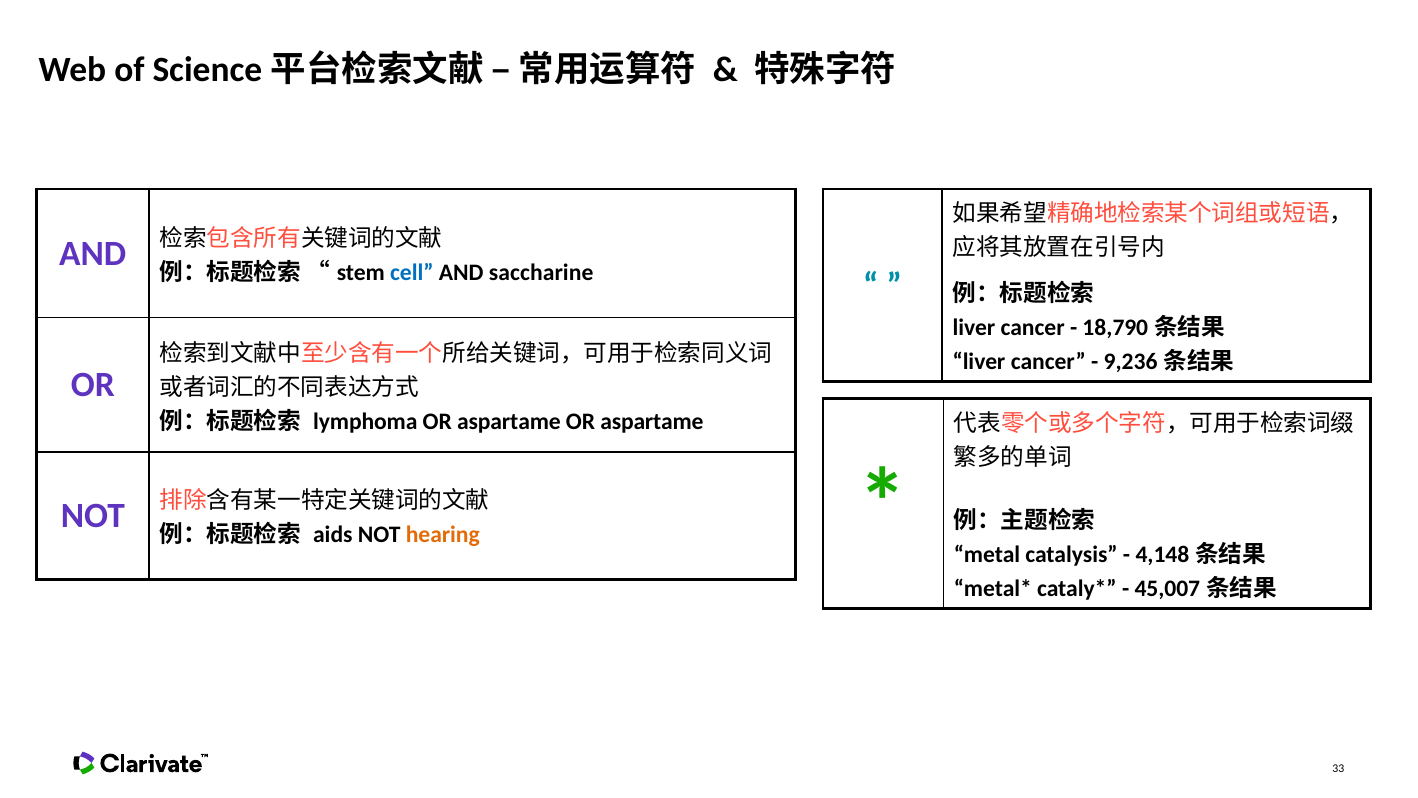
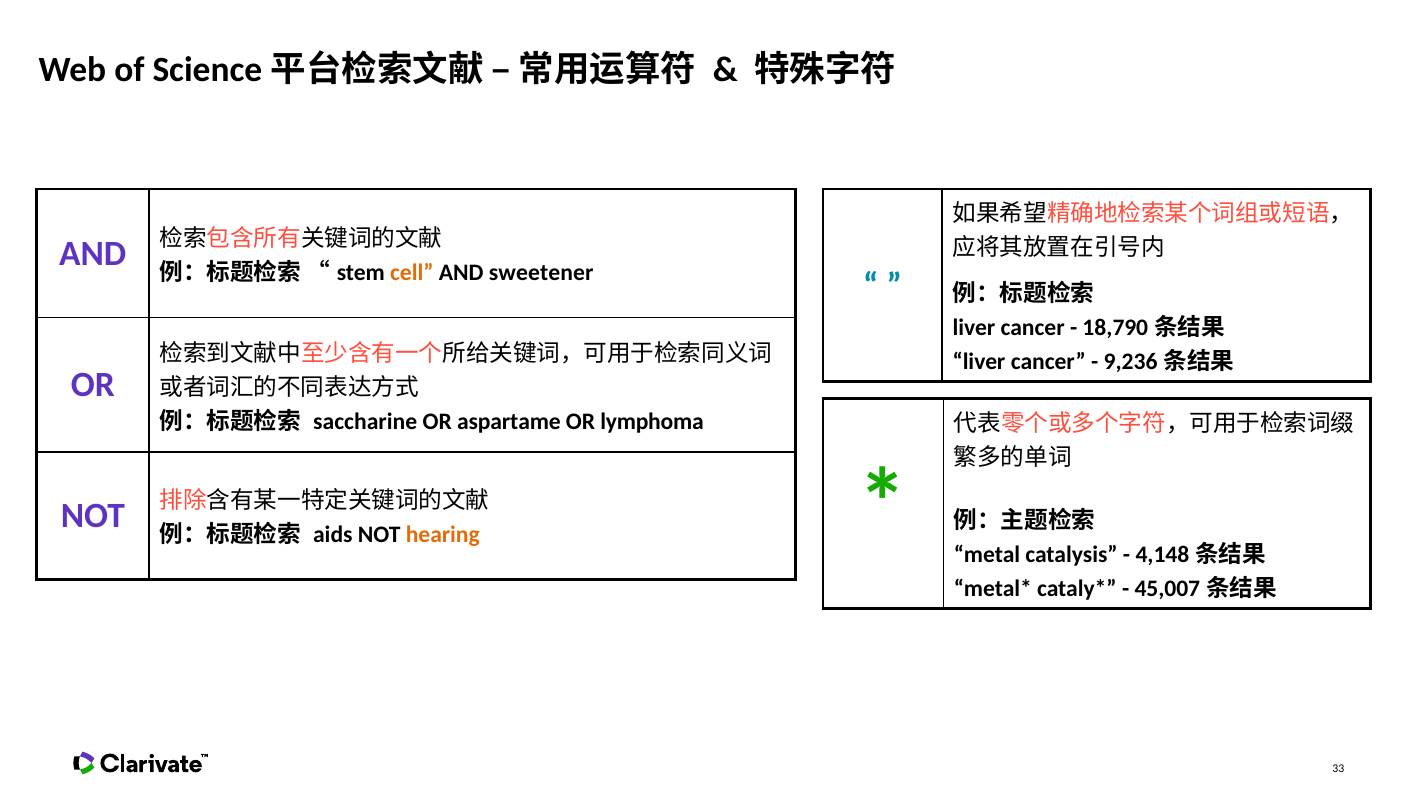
cell colour: blue -> orange (412, 273)
saccharine: saccharine -> sweetener (541, 273)
lymphoma: lymphoma -> saccharine (365, 421)
aspartame: aspartame -> lymphoma (652, 421)
